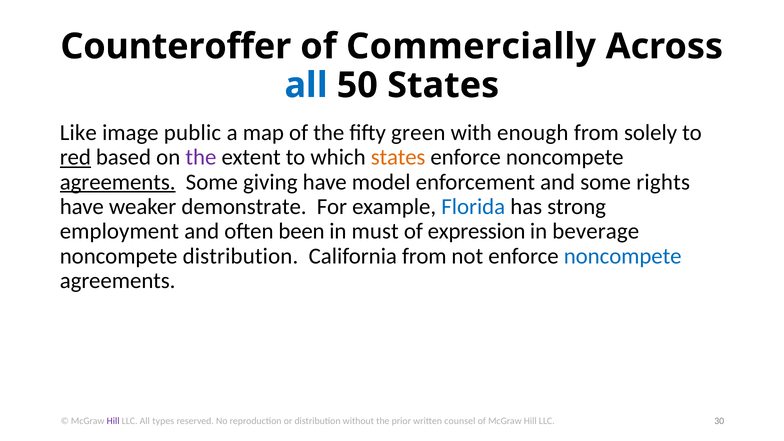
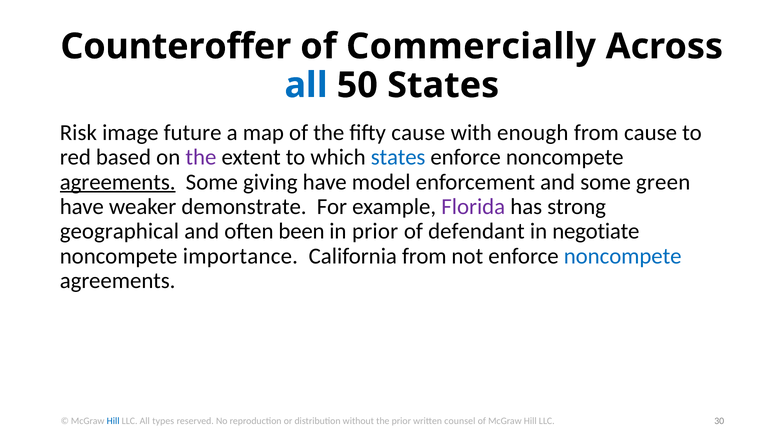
Like: Like -> Risk (78, 133)
public: public -> future (193, 133)
fifty green: green -> cause (418, 133)
from solely: solely -> cause (651, 133)
red underline: present -> none (75, 157)
states colour: orange -> blue (398, 157)
rights: rights -> green (663, 182)
Florida colour: blue -> purple (473, 207)
employment: employment -> geographical (119, 231)
in must: must -> prior (375, 231)
expression: expression -> defendant (476, 231)
beverage: beverage -> negotiate (596, 231)
noncompete distribution: distribution -> importance (240, 256)
Hill colour: purple -> blue (113, 421)
